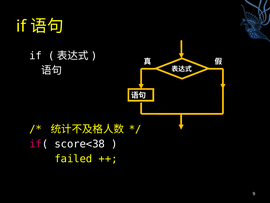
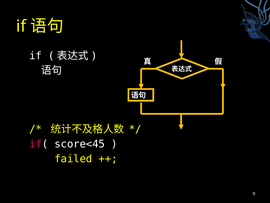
score<38: score<38 -> score<45 (80, 144)
